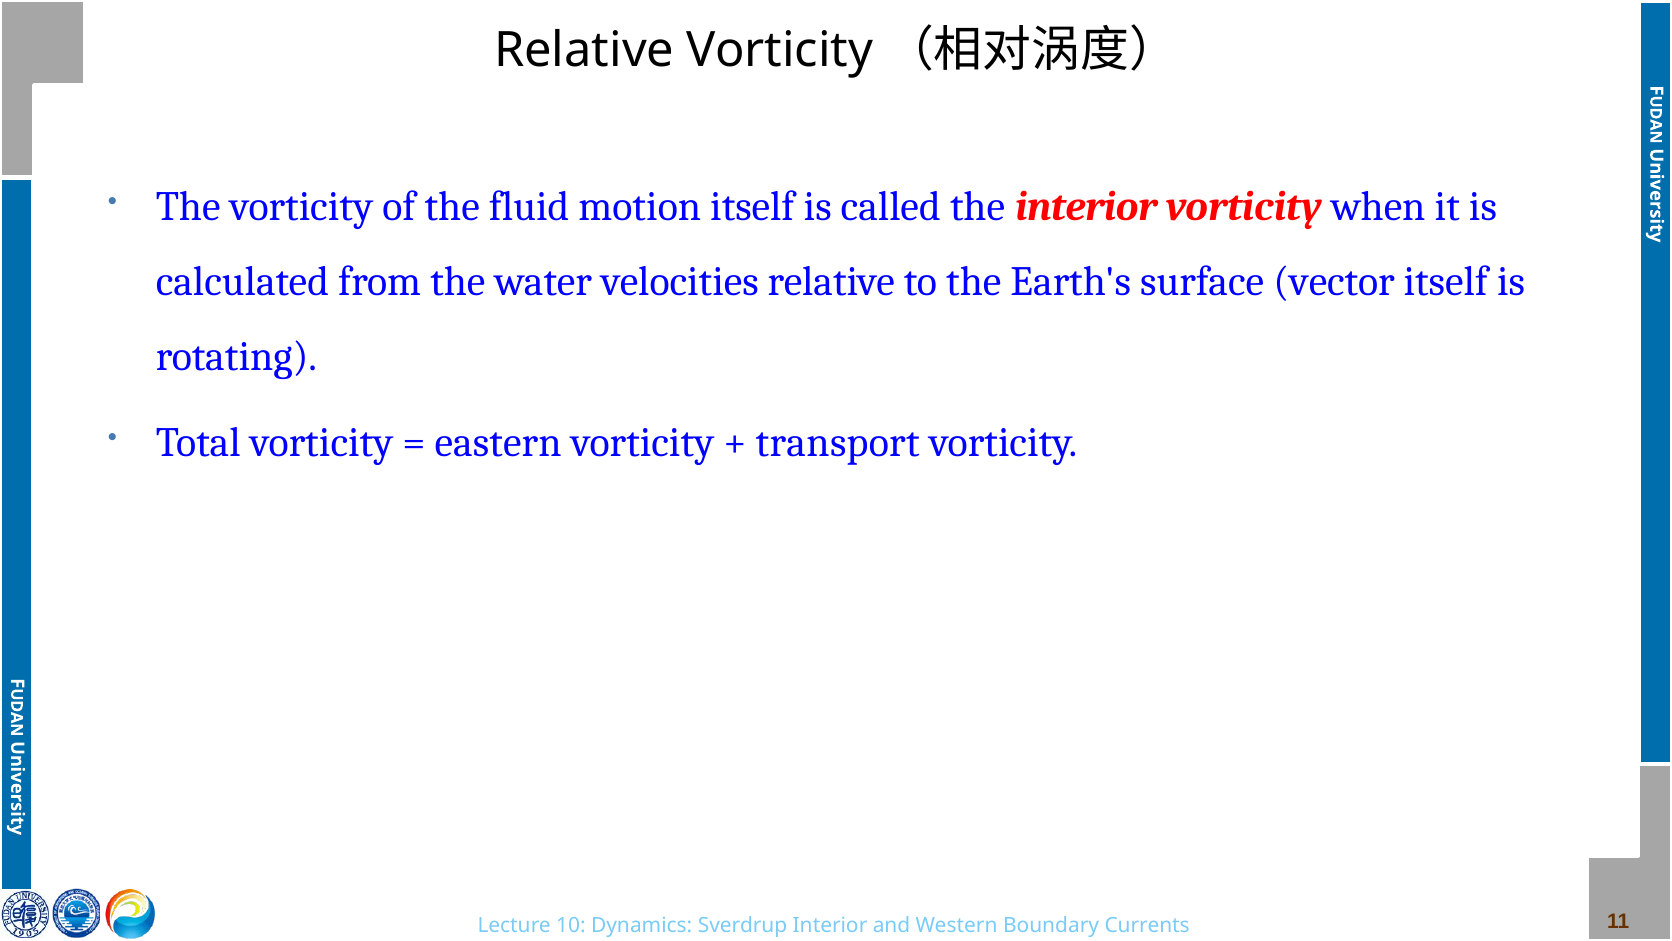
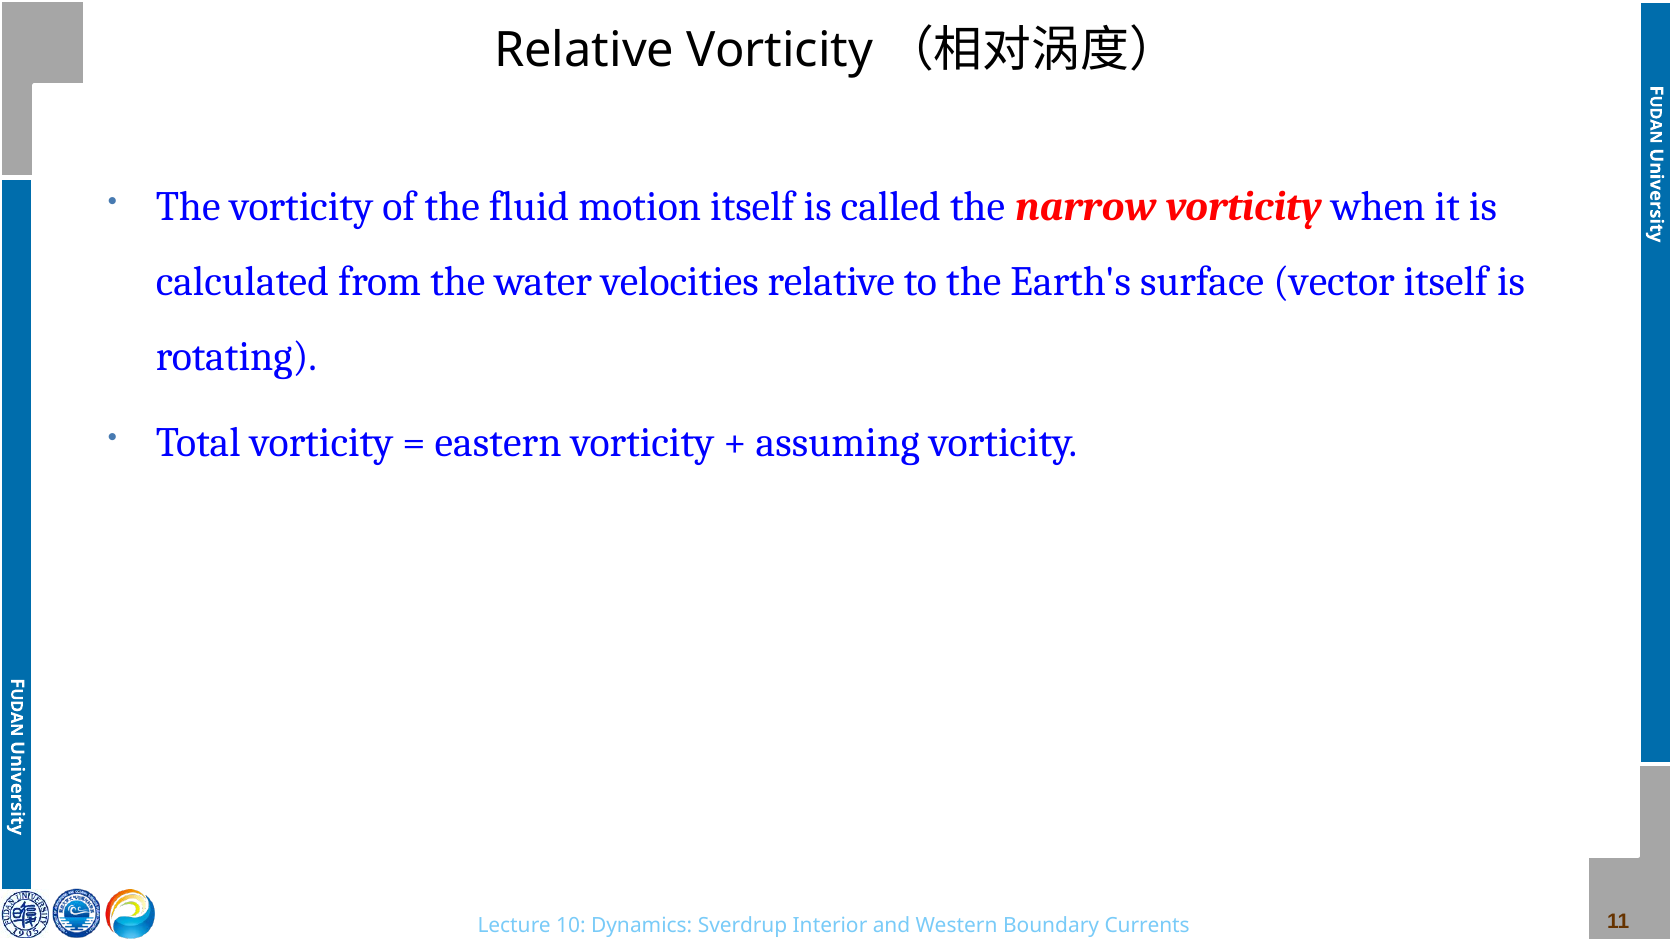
the interior: interior -> narrow (1086, 206)
transport: transport -> assuming (838, 442)
